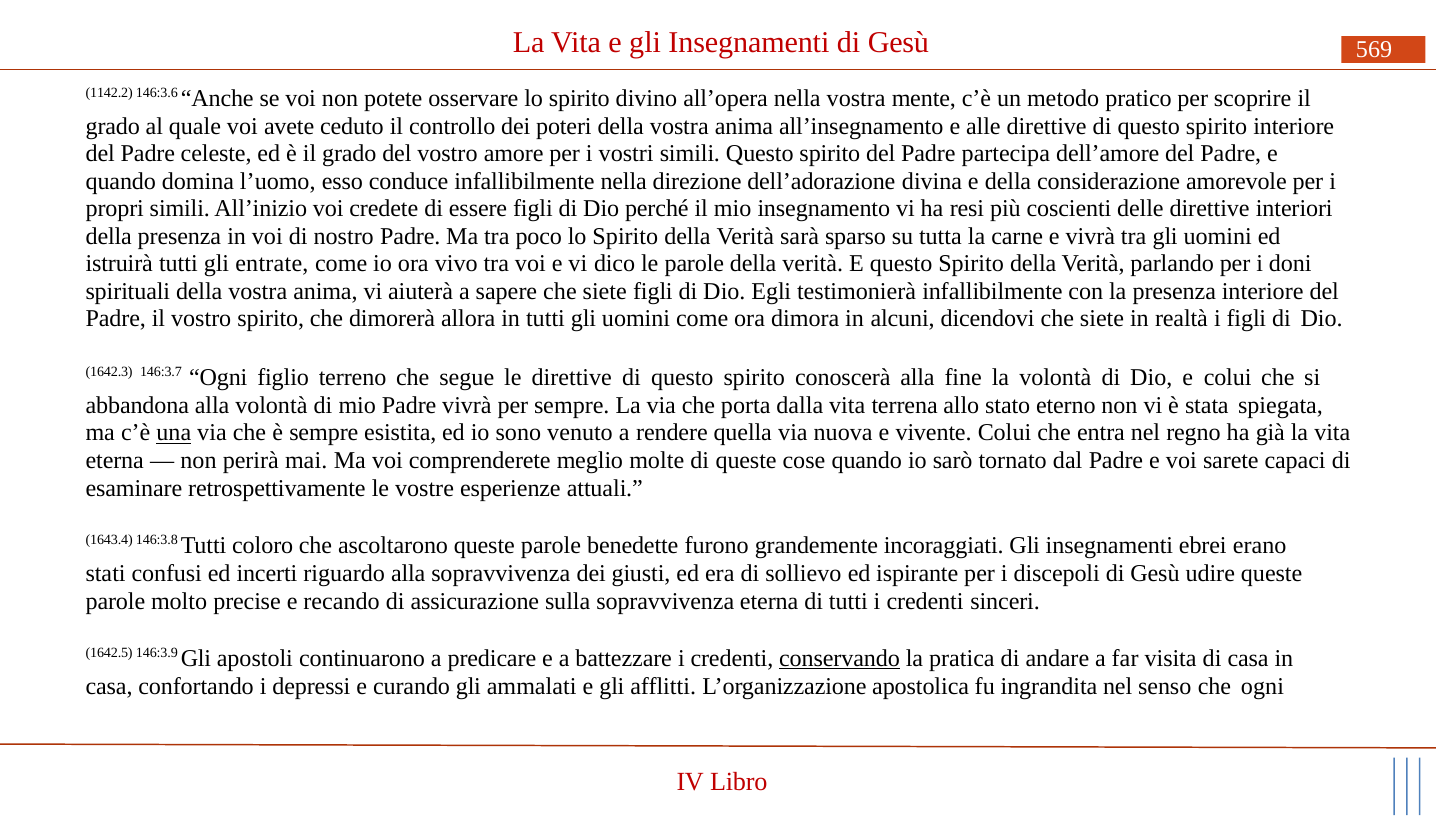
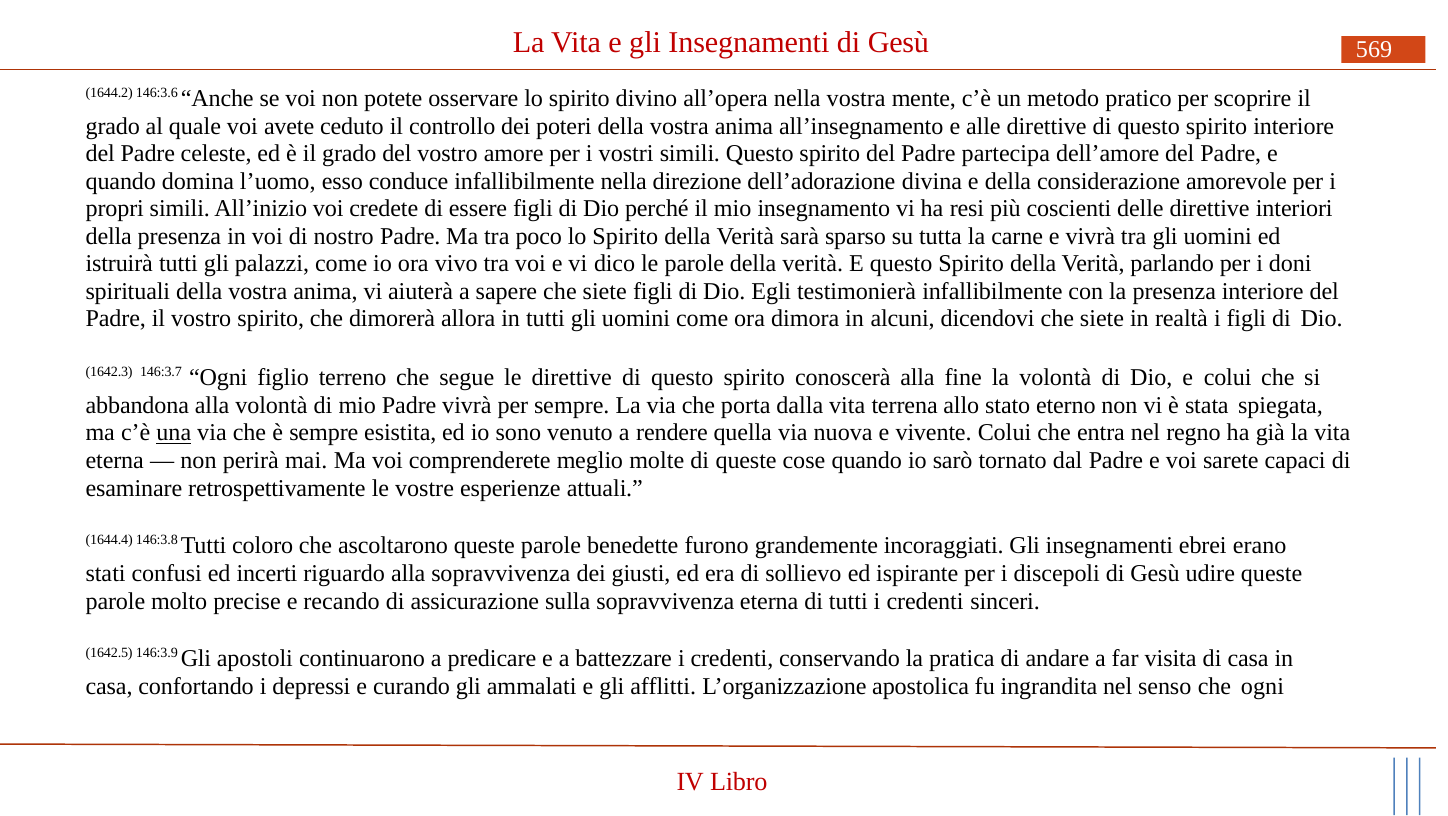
1142.2: 1142.2 -> 1644.2 (109, 93)
entrate: entrate -> palazzi (272, 264)
1643.4: 1643.4 -> 1644.4 (109, 540)
conservando underline: present -> none (840, 658)
